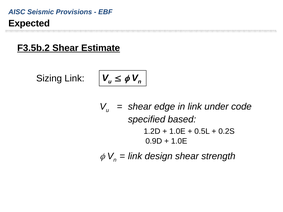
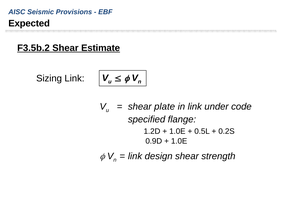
edge: edge -> plate (165, 107)
based: based -> flange (182, 120)
